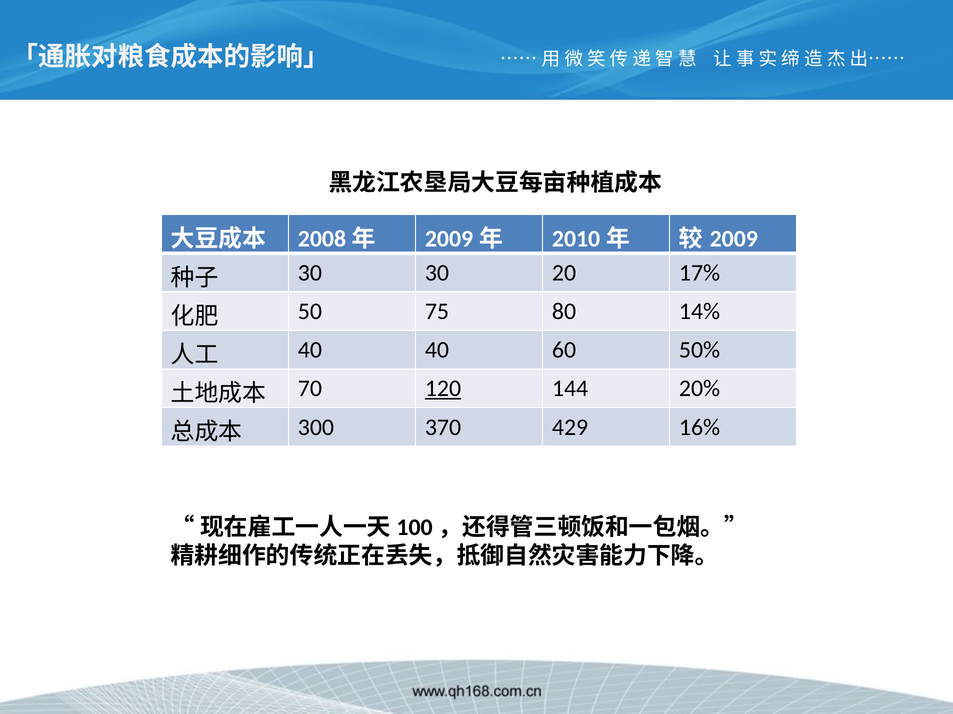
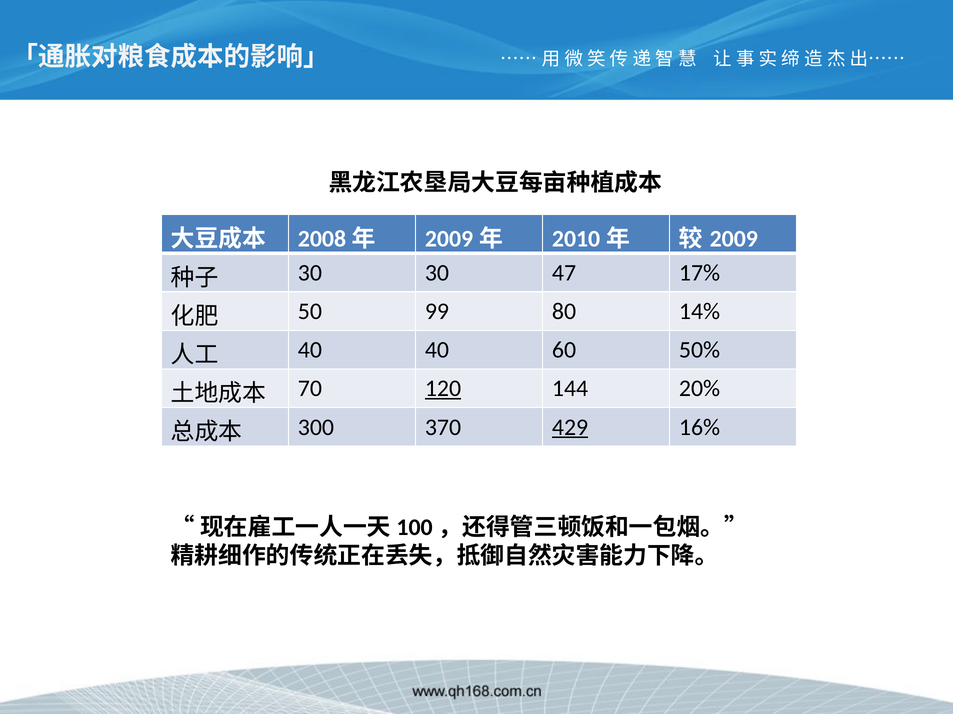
20: 20 -> 47 (564, 273)
75: 75 -> 99 (437, 312)
429 underline: none -> present (570, 428)
